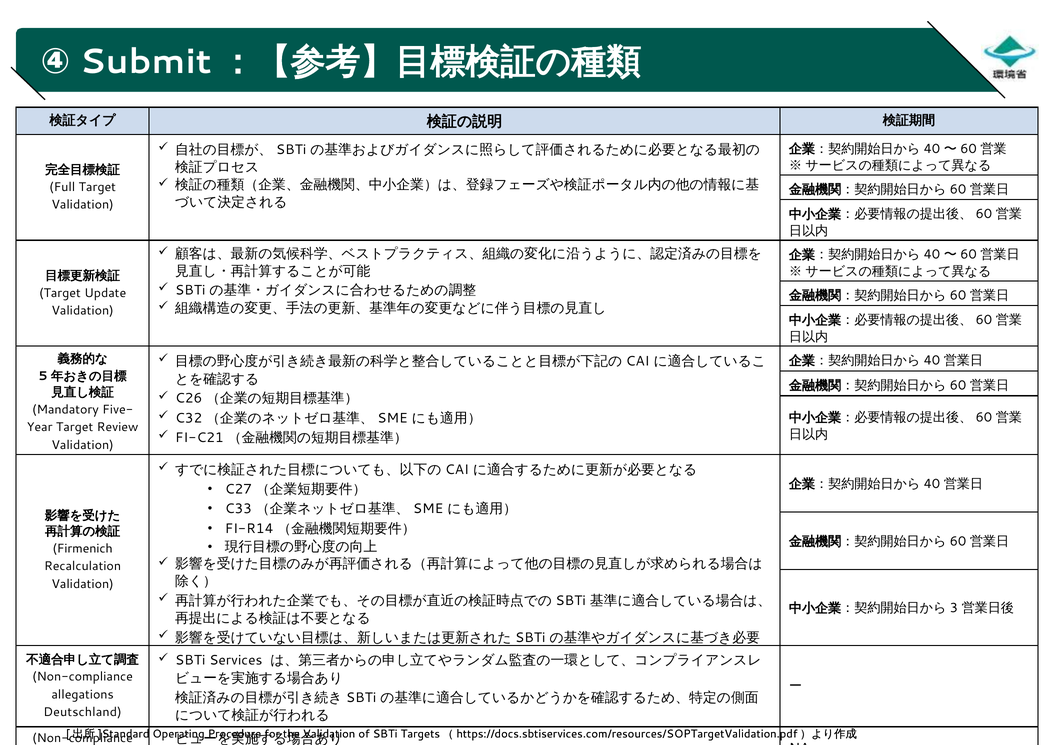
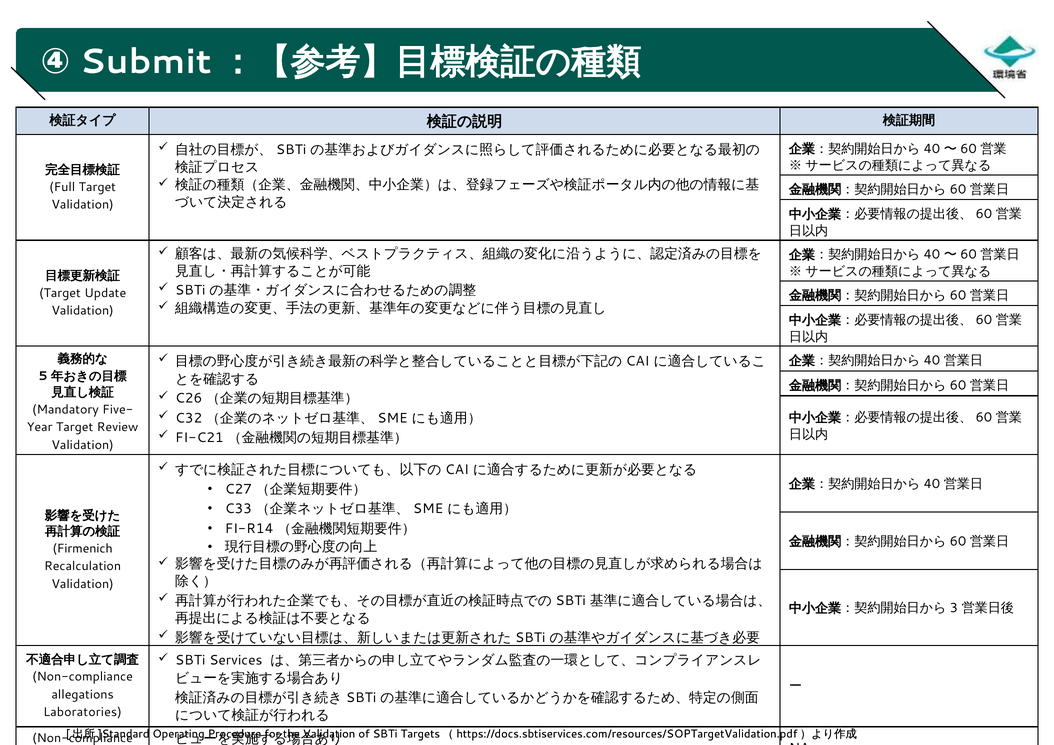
Deutschland: Deutschland -> Laboratories (82, 713)
